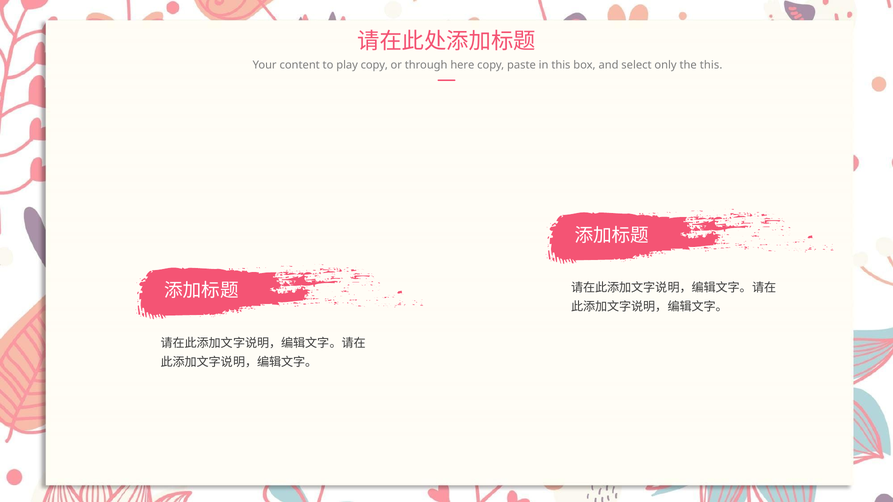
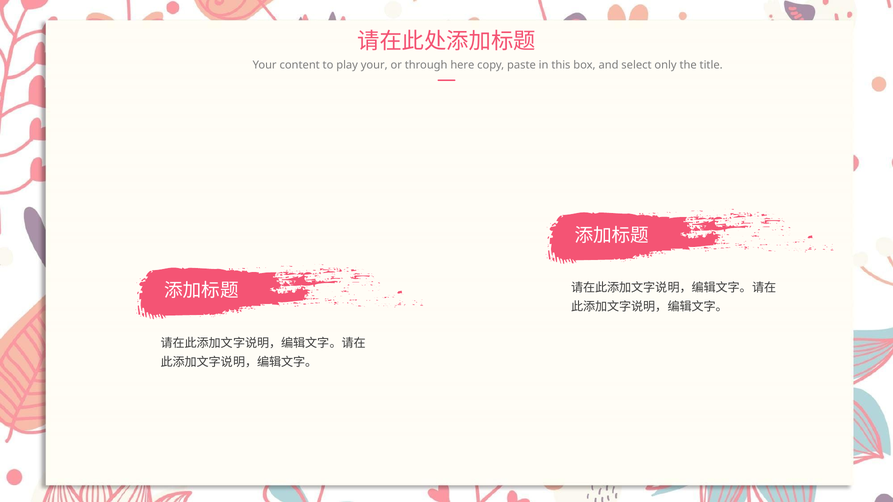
play copy: copy -> your (374, 65)
the this: this -> title (711, 65)
